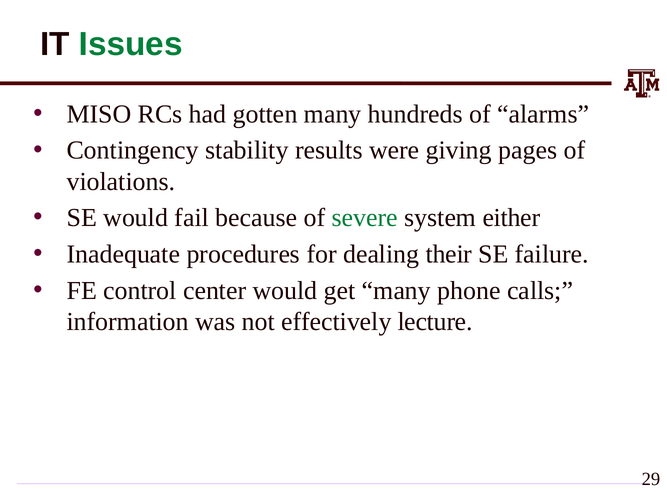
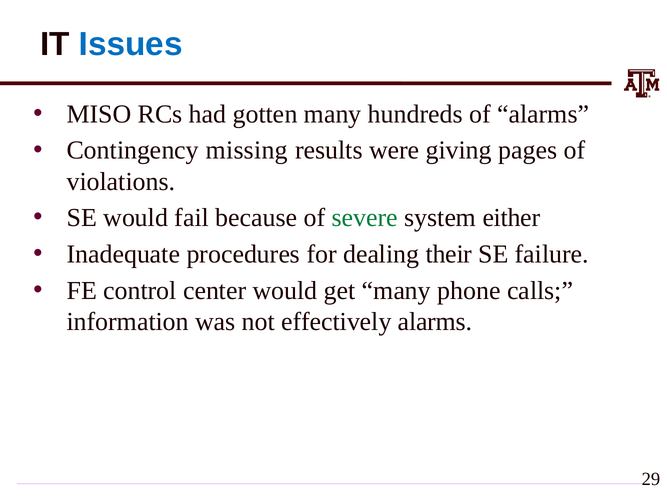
Issues colour: green -> blue (131, 44)
stability: stability -> missing (247, 150)
effectively lecture: lecture -> alarms (435, 322)
